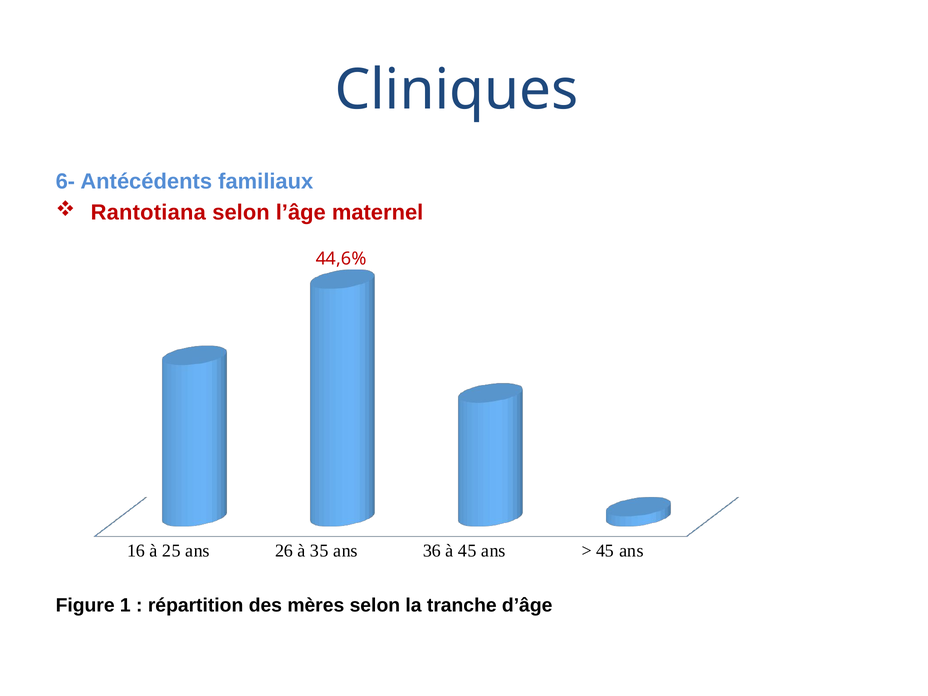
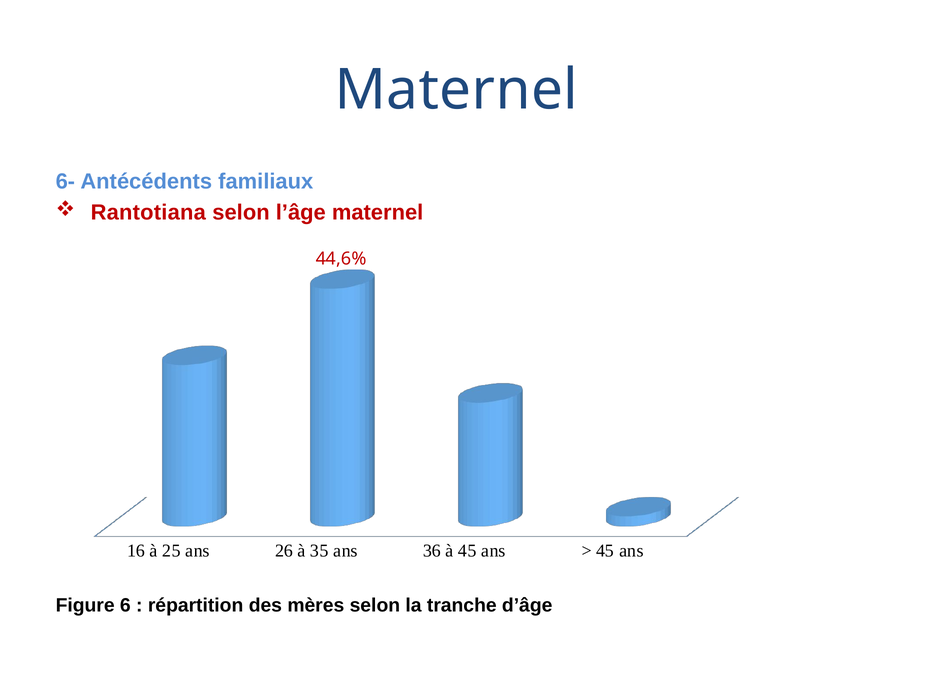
Cliniques: Cliniques -> Maternel (456, 90)
1: 1 -> 6 (125, 605)
